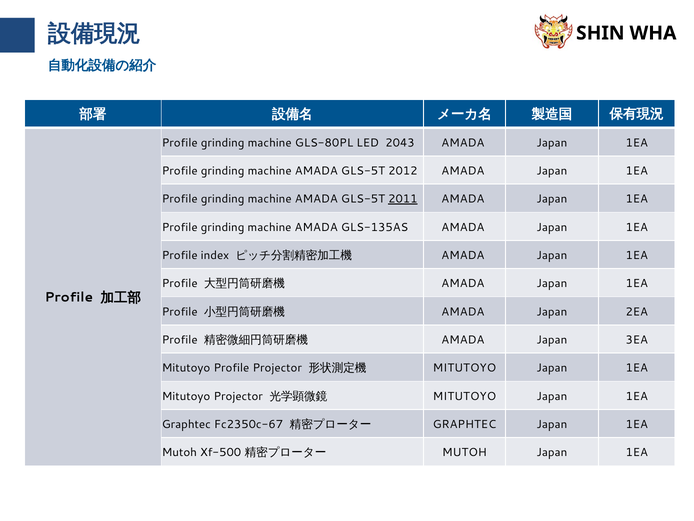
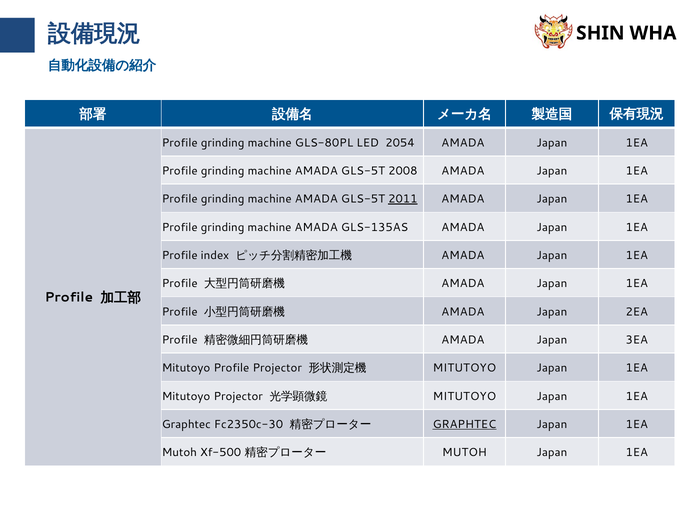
2043: 2043 -> 2054 (400, 143)
2012: 2012 -> 2008 (403, 171)
Fc2350c-67: Fc2350c-67 -> Fc2350c-30 (249, 424)
GRAPHTEC underline: none -> present (464, 424)
